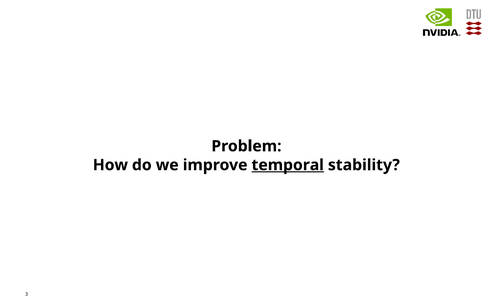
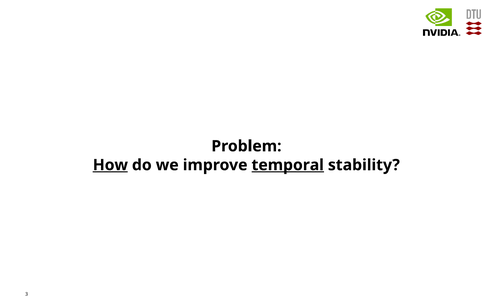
How underline: none -> present (110, 165)
